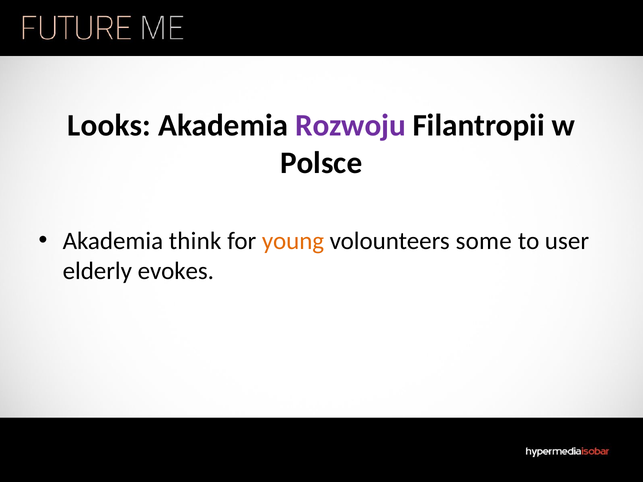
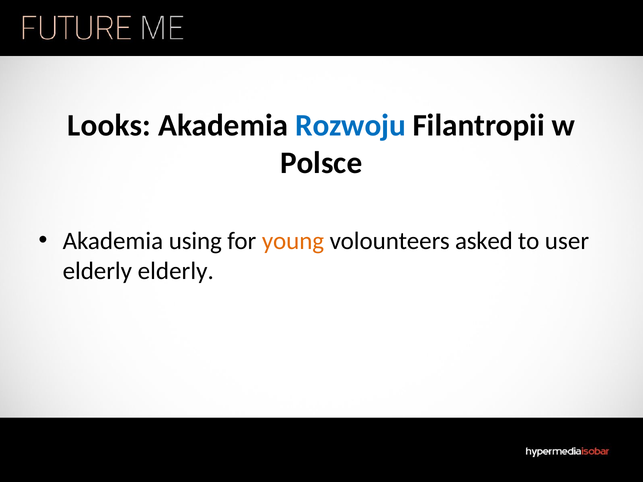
Rozwoju colour: purple -> blue (351, 126)
think: think -> using (195, 241)
some: some -> asked (484, 241)
elderly evokes: evokes -> elderly (176, 271)
